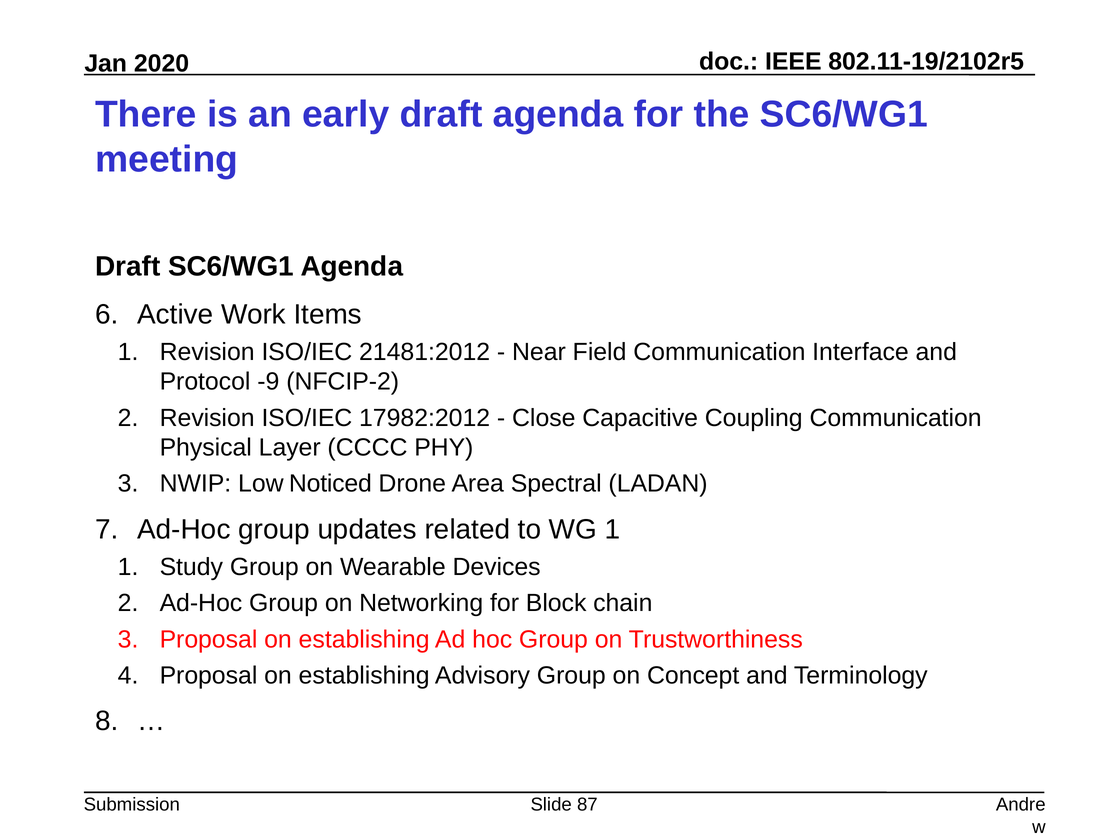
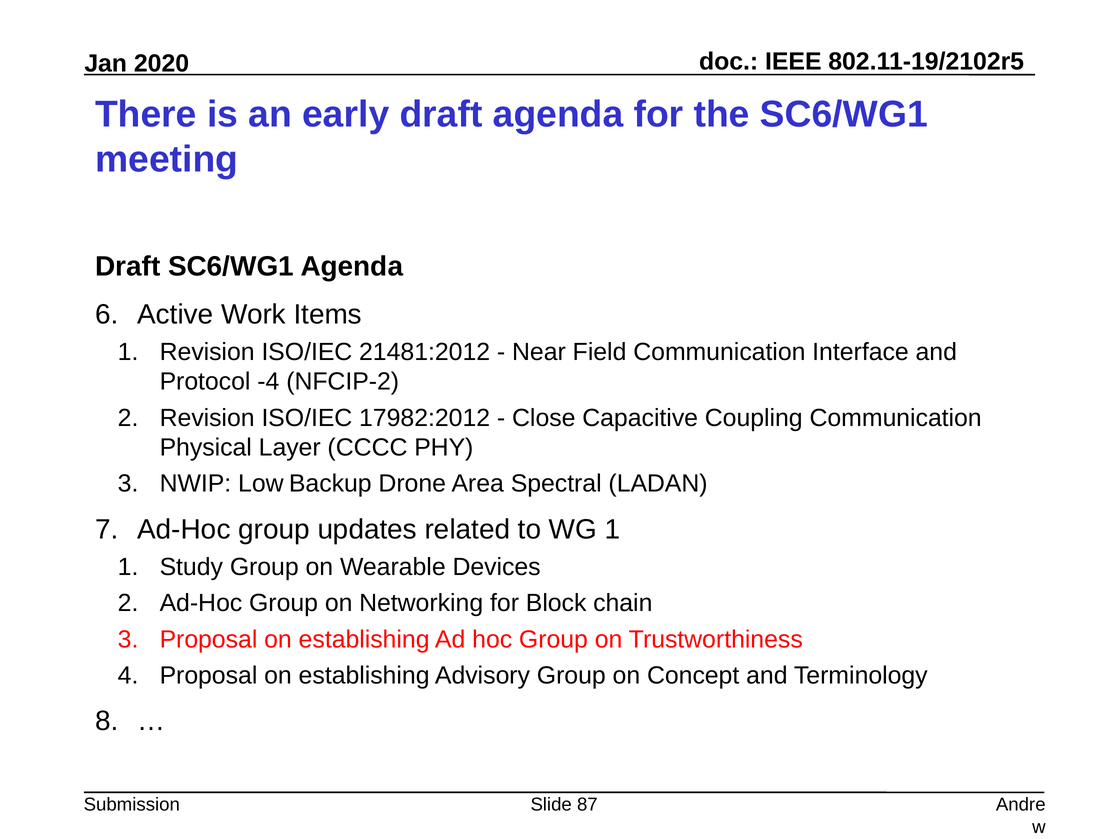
-9: -9 -> -4 (268, 382)
Noticed: Noticed -> Backup (330, 484)
